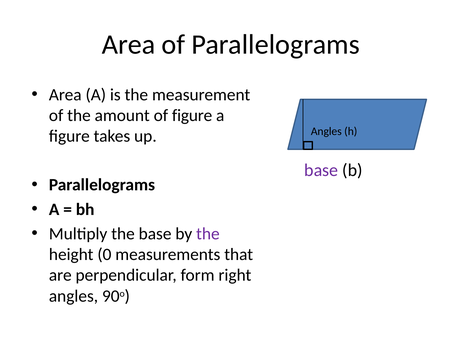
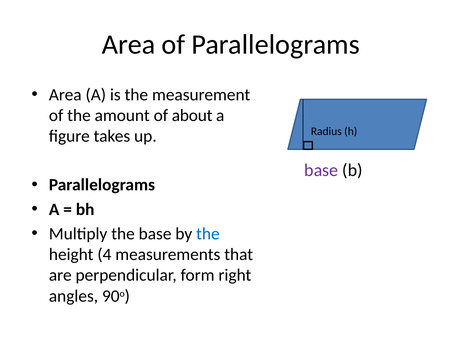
of figure: figure -> about (192, 116)
Angles: Angles -> Radius (326, 132)
the colour: purple -> blue (208, 234)
0: 0 -> 4 (104, 255)
